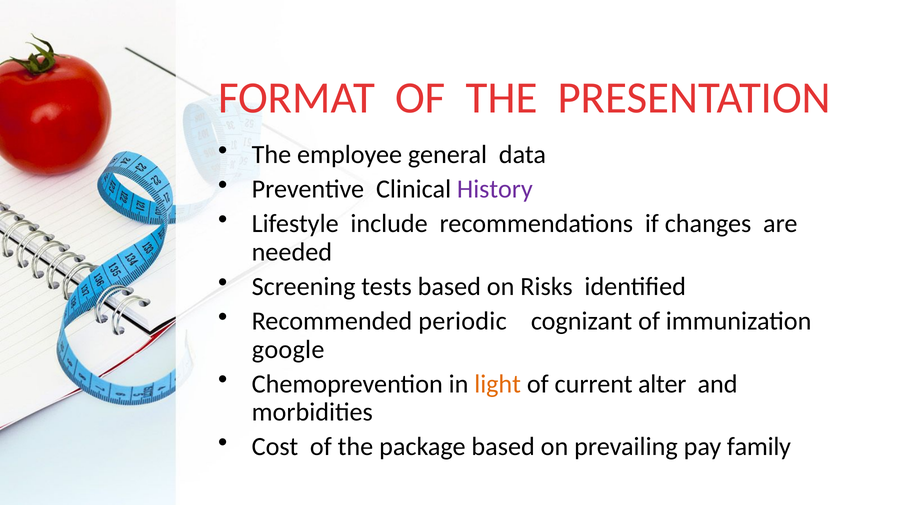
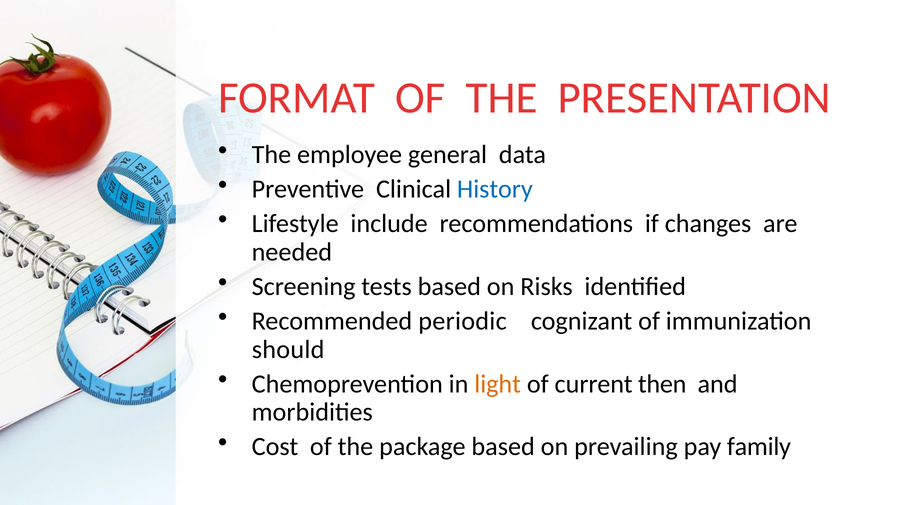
History colour: purple -> blue (495, 189)
google: google -> should (288, 349)
alter: alter -> then (662, 384)
